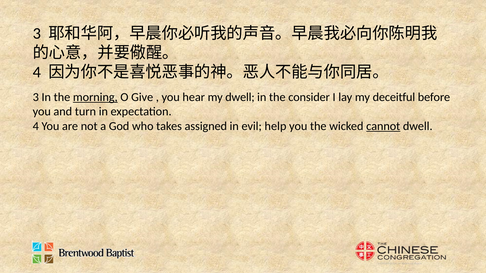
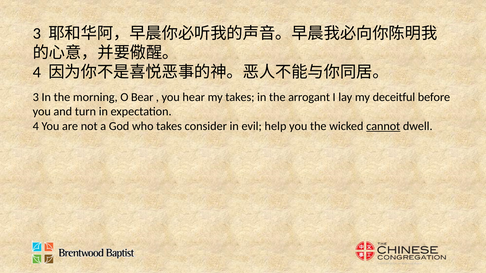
morning underline: present -> none (95, 97)
Give: Give -> Bear (142, 97)
my dwell: dwell -> takes (240, 97)
consider: consider -> arrogant (309, 97)
assigned: assigned -> consider (206, 126)
